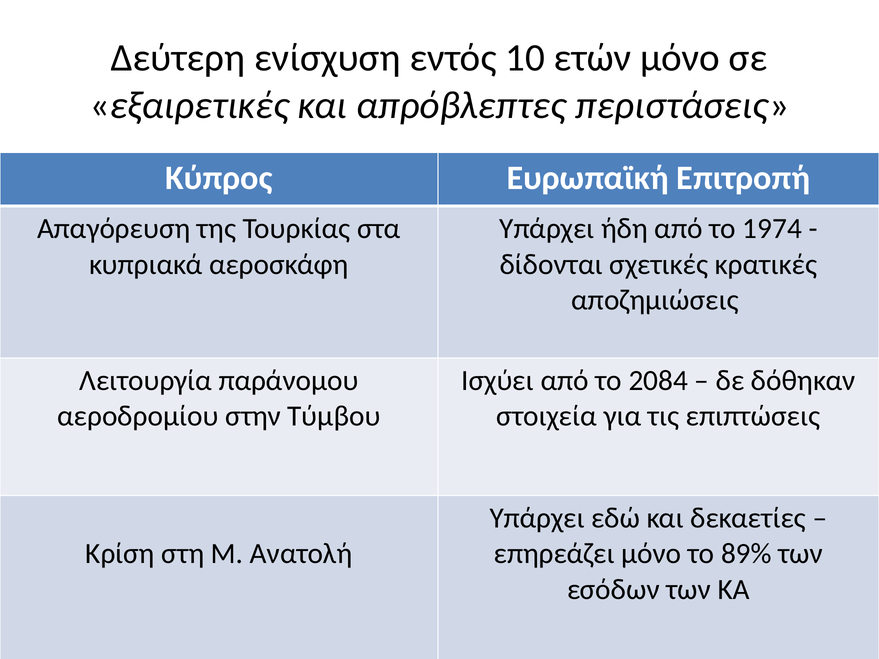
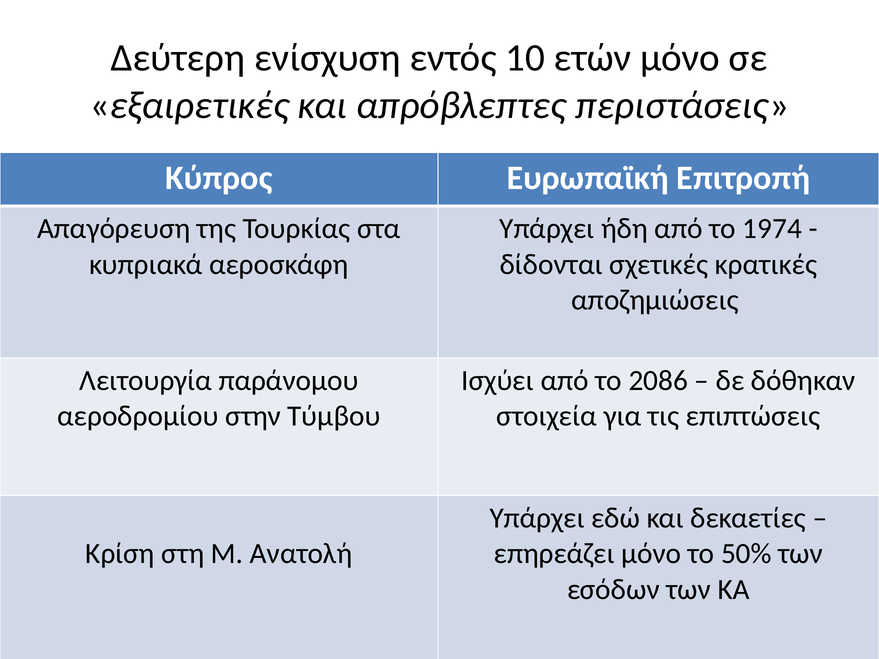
2084: 2084 -> 2086 (658, 381)
89%: 89% -> 50% (746, 554)
